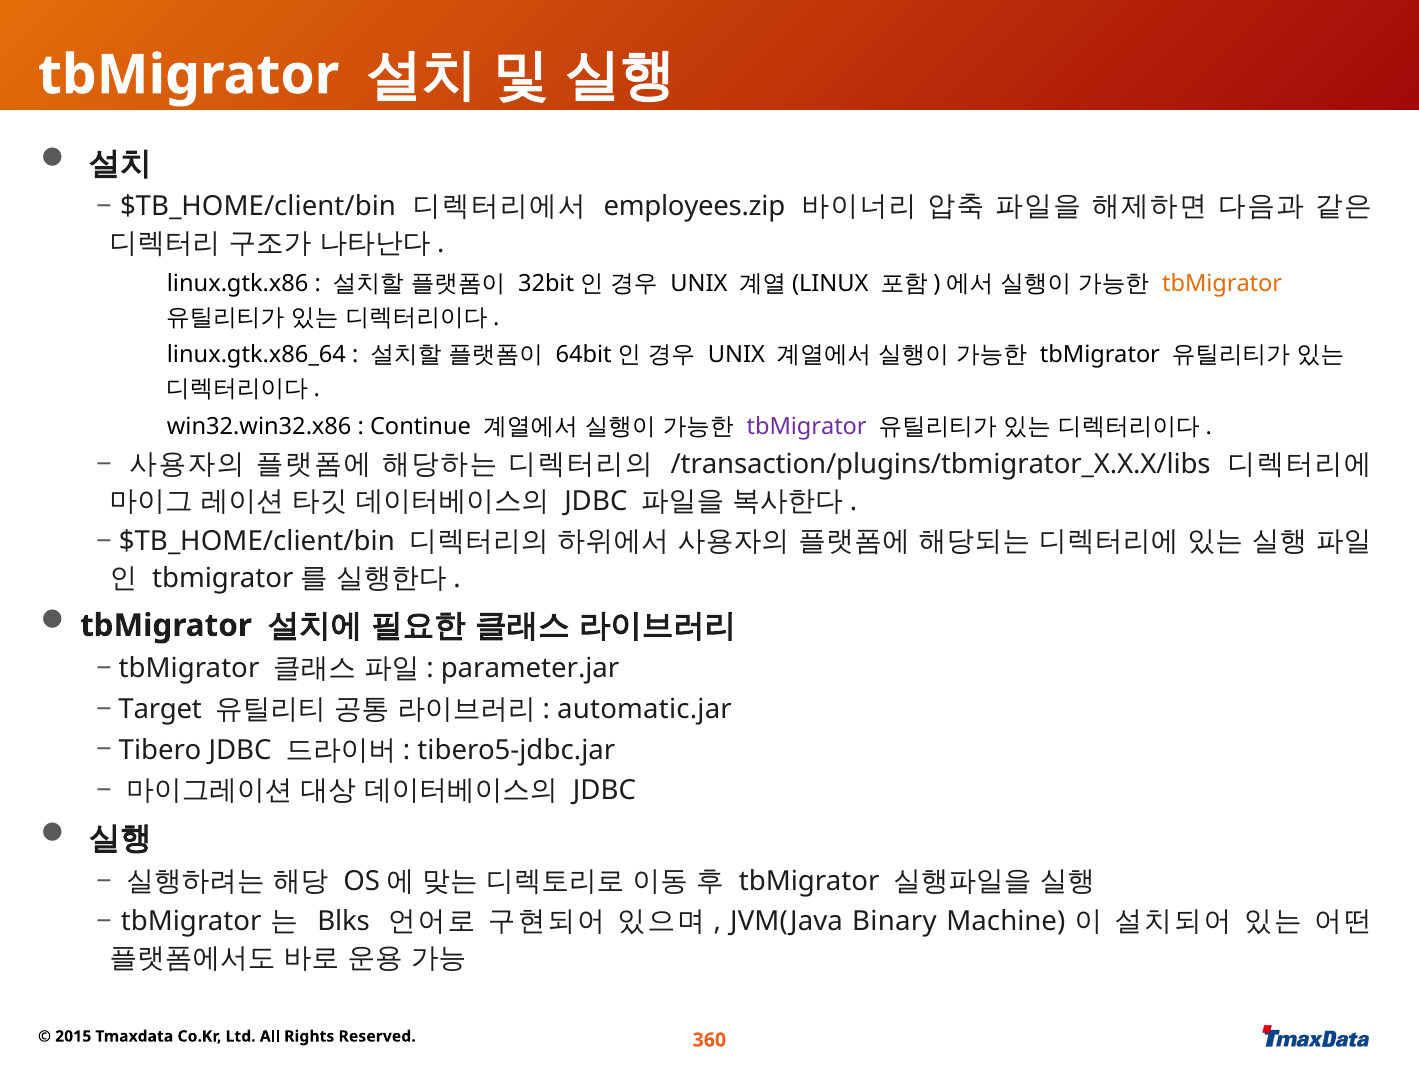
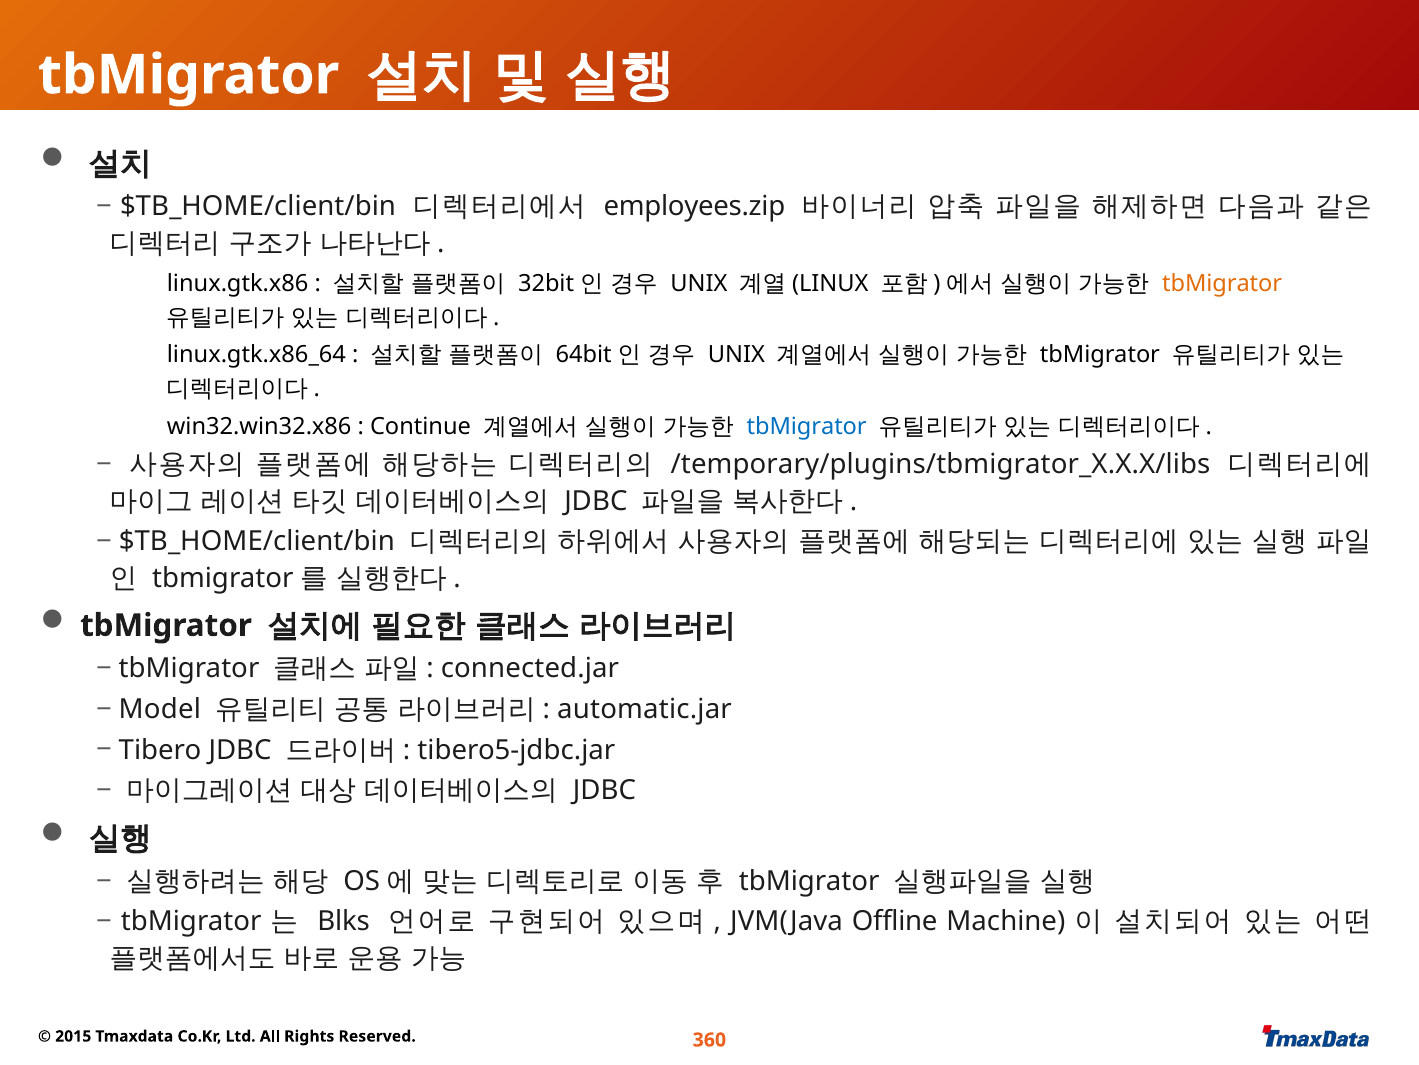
tbMigrator colour: purple -> blue (807, 426)
/transaction/plugins/tbmigrator_X.X.X/libs: /transaction/plugins/tbmigrator_X.X.X/libs -> /temporary/plugins/tbmigrator_X.X.X/libs (941, 464)
parameter.jar: parameter.jar -> connected.jar (530, 668)
Target: Target -> Model (160, 709)
Binary: Binary -> Offline (895, 921)
